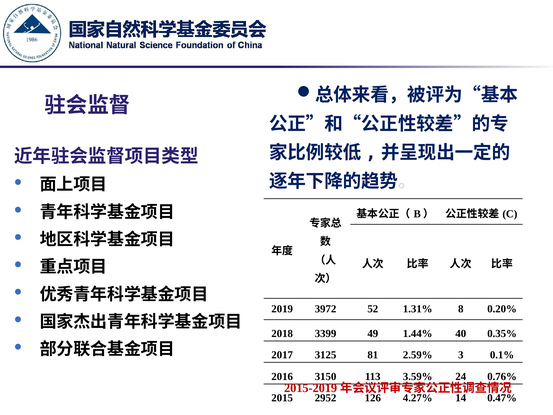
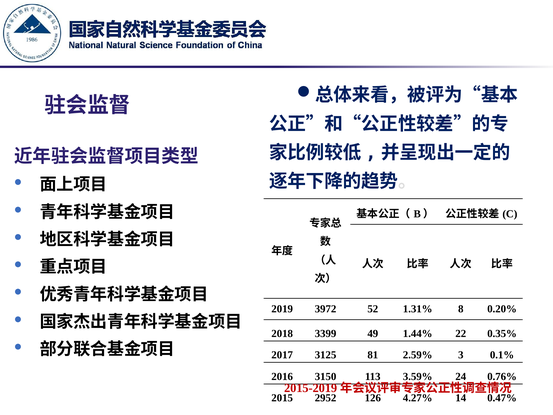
40: 40 -> 22 (461, 333)
